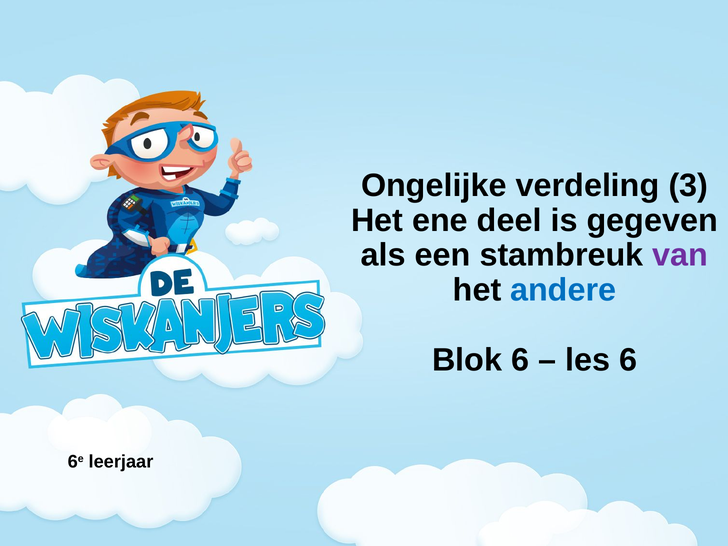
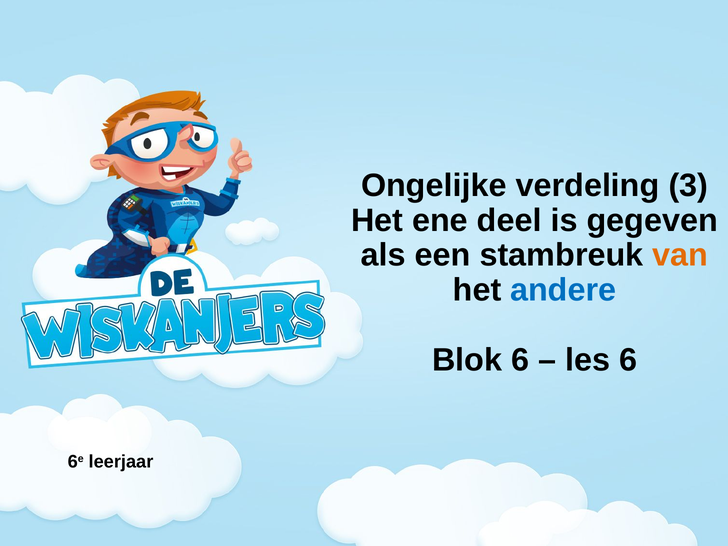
van colour: purple -> orange (680, 255)
